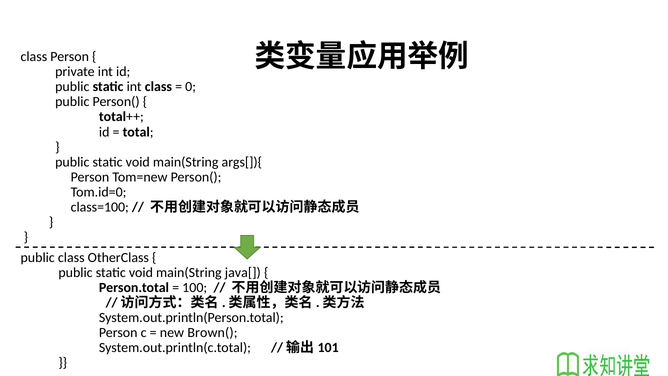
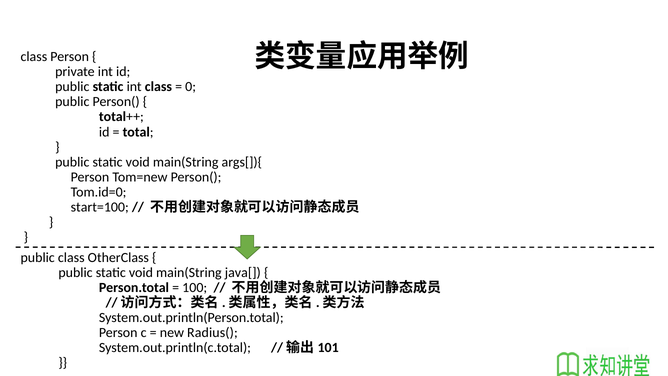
class=100: class=100 -> start=100 (100, 207)
Brown(: Brown( -> Radius( (212, 332)
